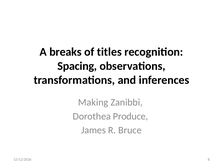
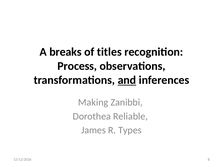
Spacing: Spacing -> Process (77, 66)
and underline: none -> present (127, 80)
Produce: Produce -> Reliable (130, 116)
Bruce: Bruce -> Types (130, 130)
